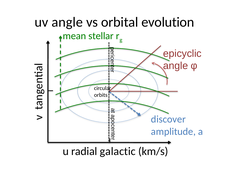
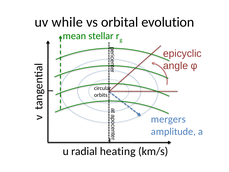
uv angle: angle -> while (67, 22)
discover: discover -> mergers (168, 119)
galactic: galactic -> heating (118, 151)
